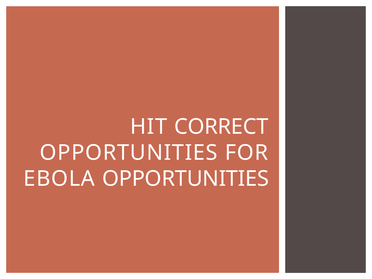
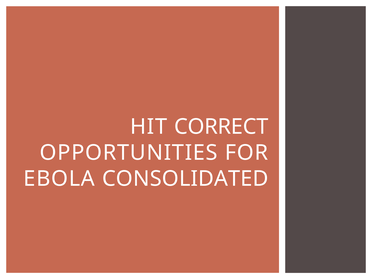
EBOLA OPPORTUNITIES: OPPORTUNITIES -> CONSOLIDATED (185, 179)
